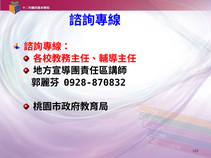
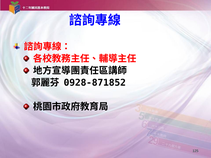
0928-870832: 0928-870832 -> 0928-871852 (95, 83)
